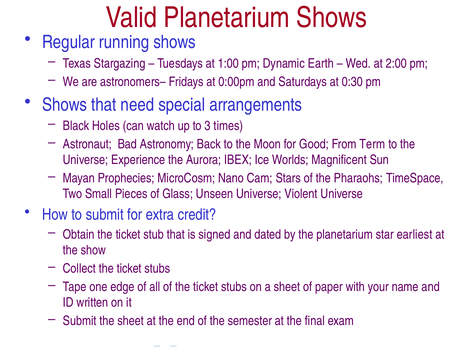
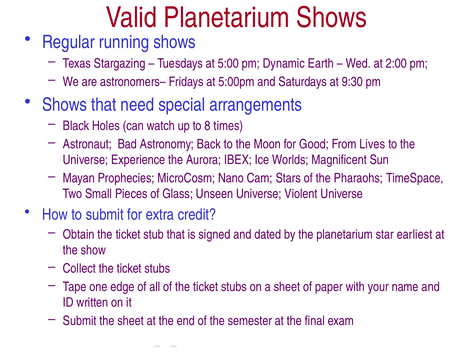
1:00: 1:00 -> 5:00 (228, 63)
0:00pm: 0:00pm -> 5:00pm (237, 82)
0:30: 0:30 -> 9:30 (352, 82)
3: 3 -> 8 (208, 126)
Term: Term -> Lives (372, 144)
